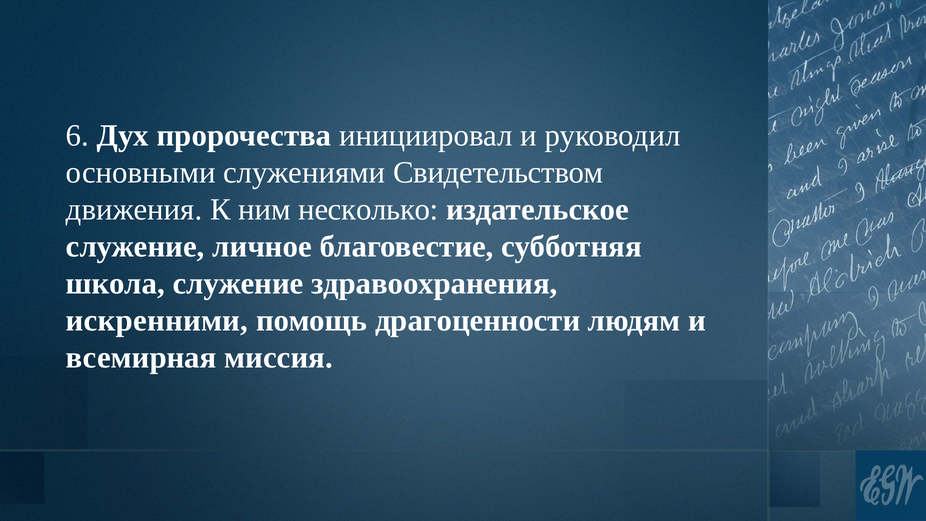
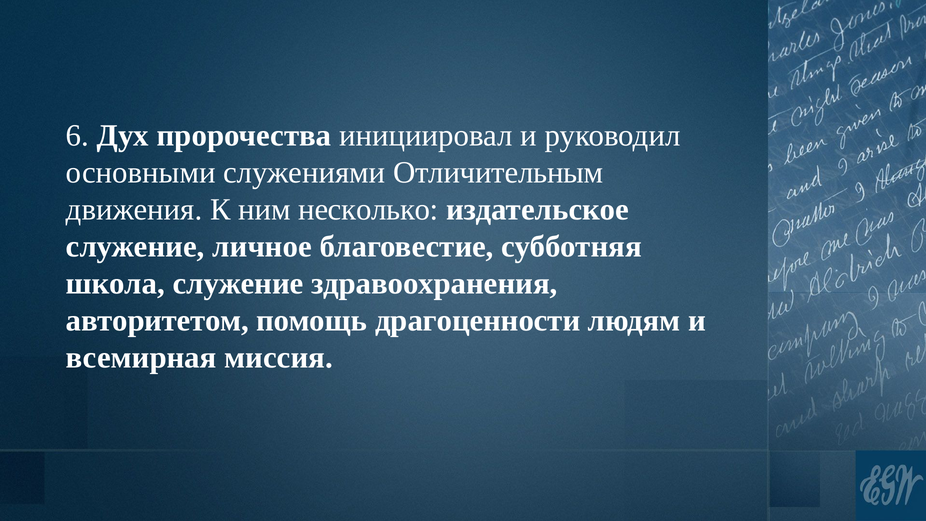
Свидетельством: Свидетельством -> Отличительным (498, 172)
искренними: искренними -> авторитетом (157, 321)
